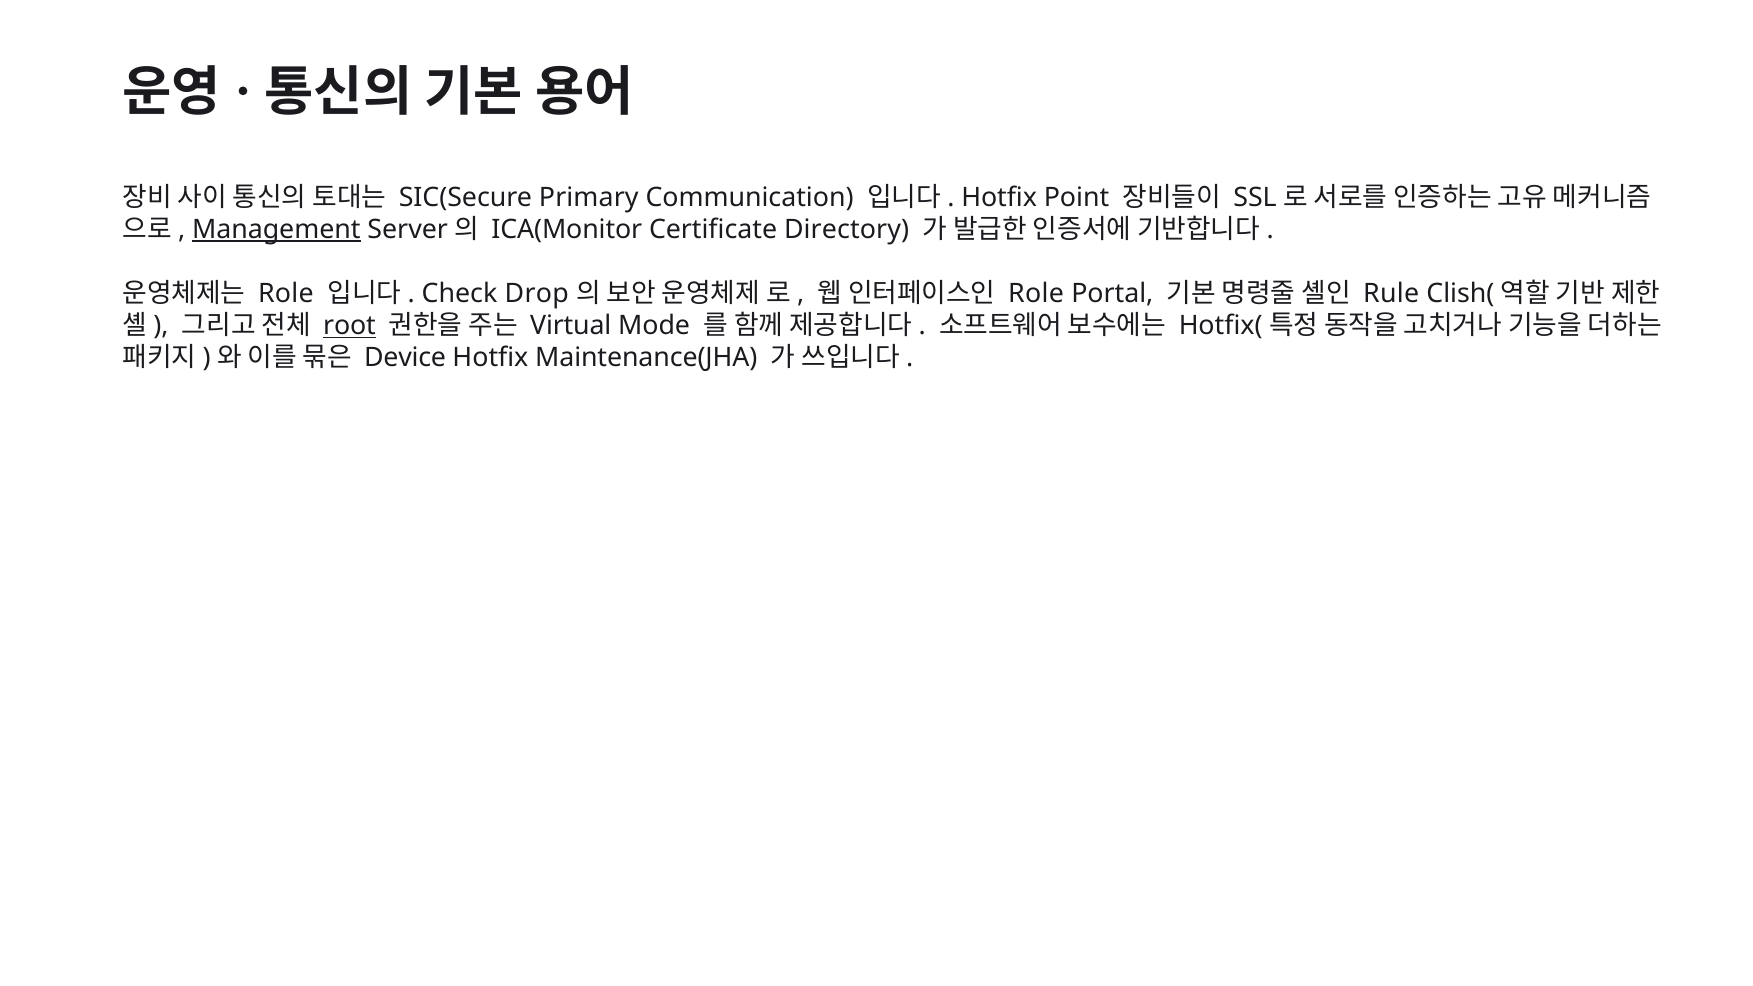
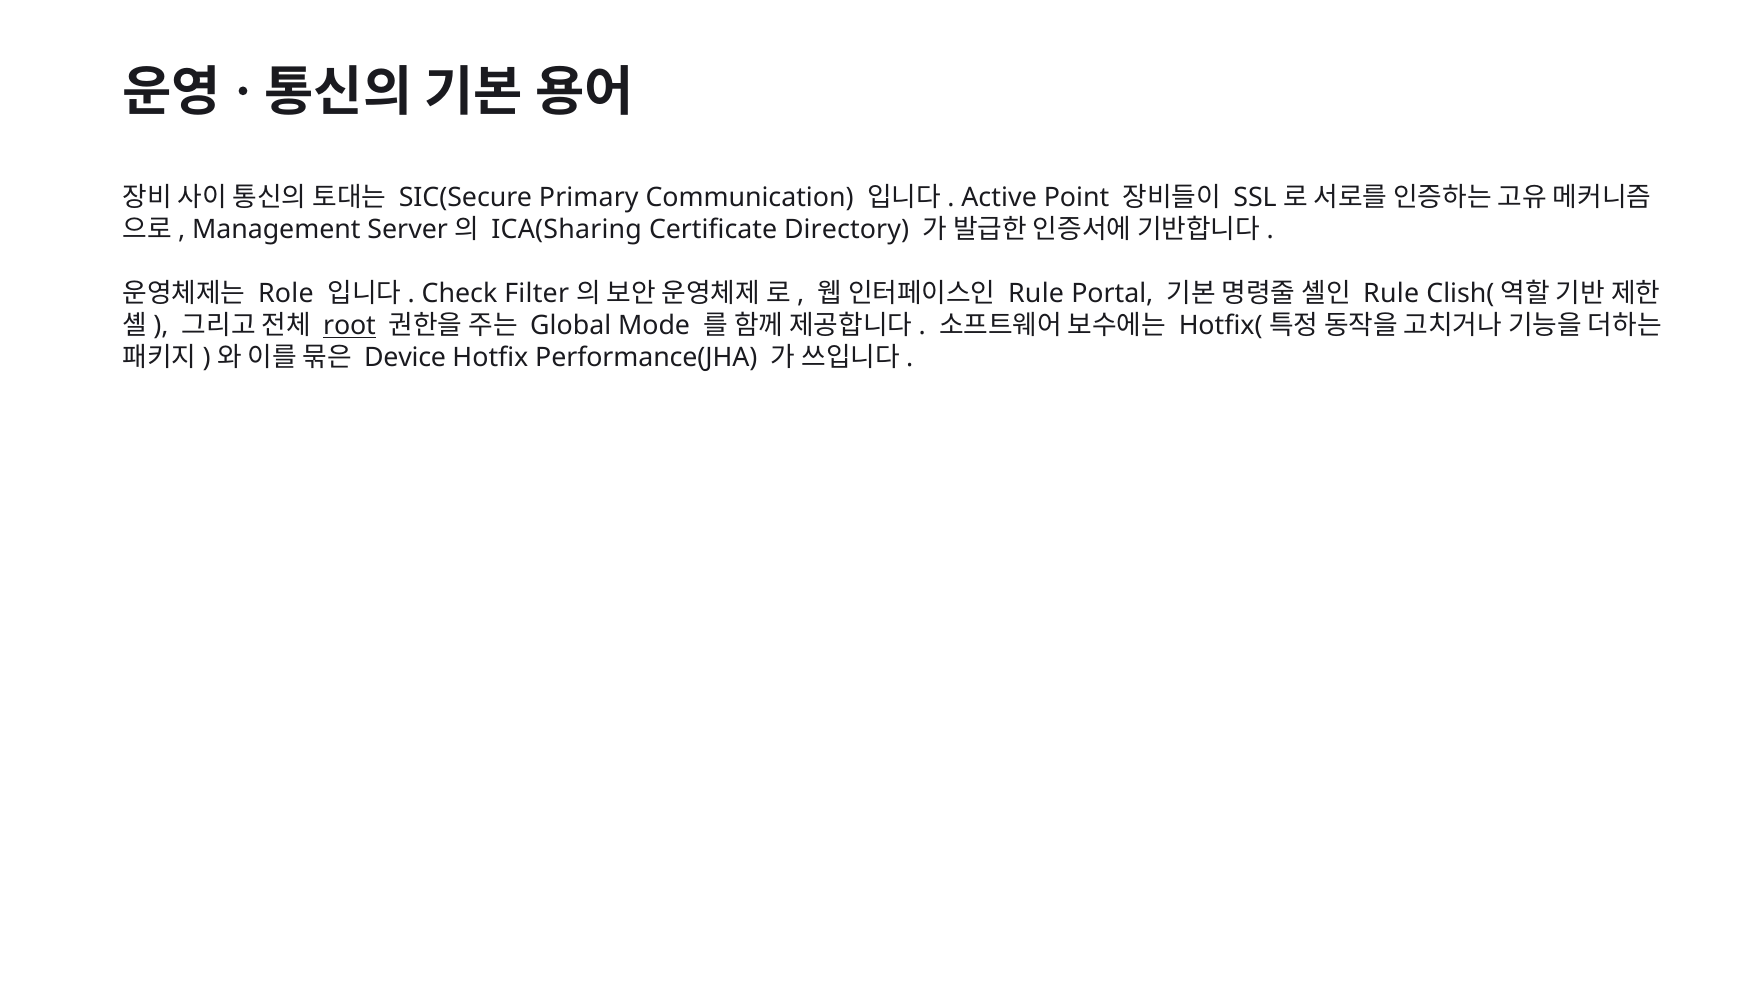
Hotfix: Hotfix -> Active (999, 198)
Management underline: present -> none (276, 230)
ICA(Monitor: ICA(Monitor -> ICA(Sharing (567, 230)
Drop: Drop -> Filter (537, 294)
Role: Role -> Rule (1036, 294)
Virtual: Virtual -> Global (571, 326)
Maintenance(JHA: Maintenance(JHA -> Performance(JHA (646, 358)
